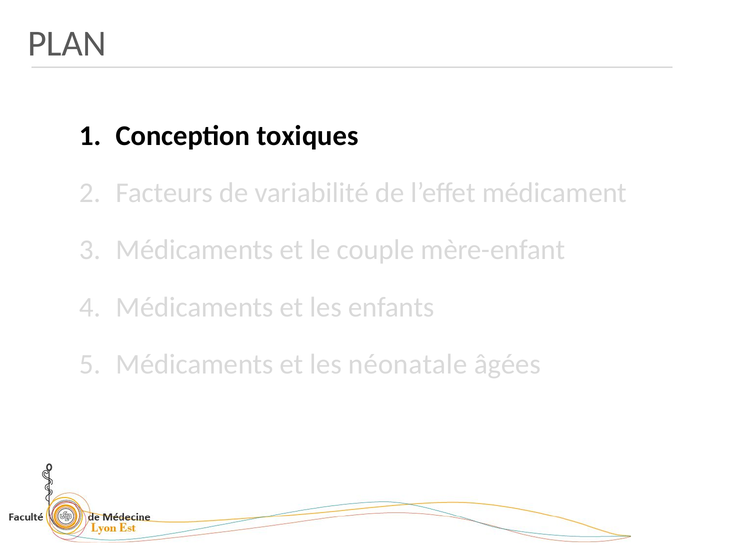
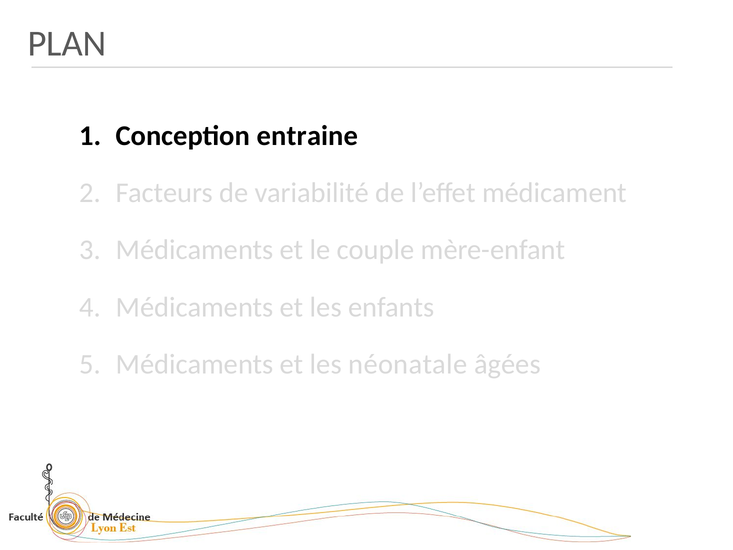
toxiques: toxiques -> entraine (307, 136)
